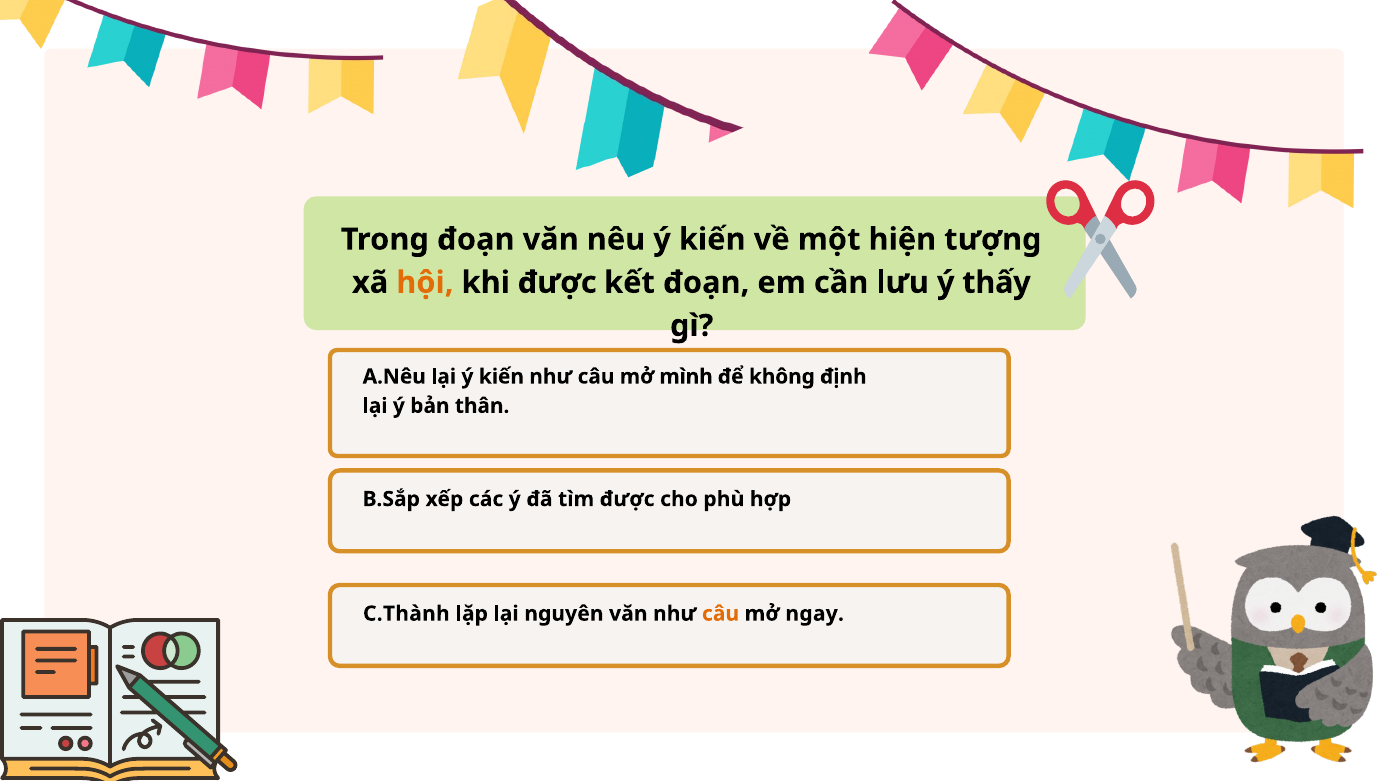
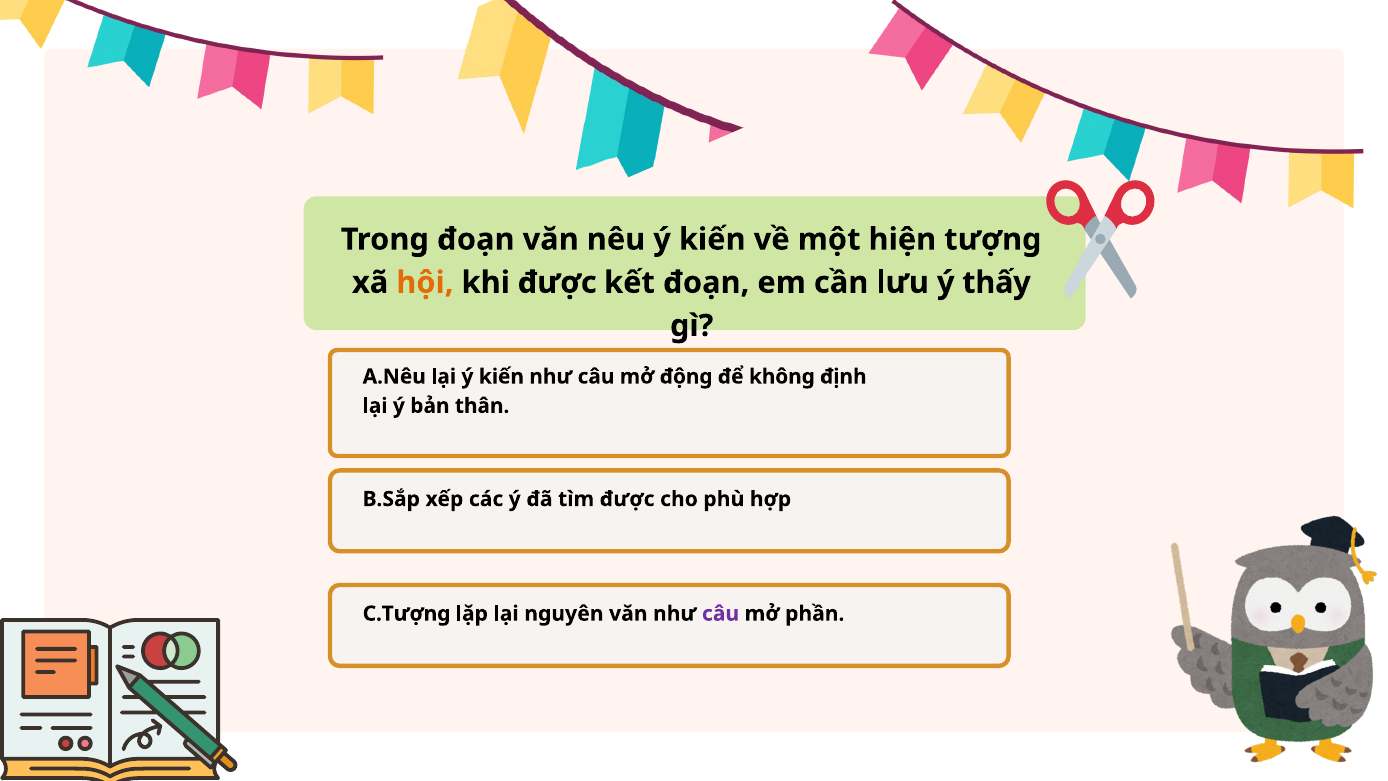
mình: mình -> động (686, 376)
C.Thành: C.Thành -> C.Tượng (407, 613)
câu colour: orange -> purple (721, 613)
ngay: ngay -> phần (815, 613)
